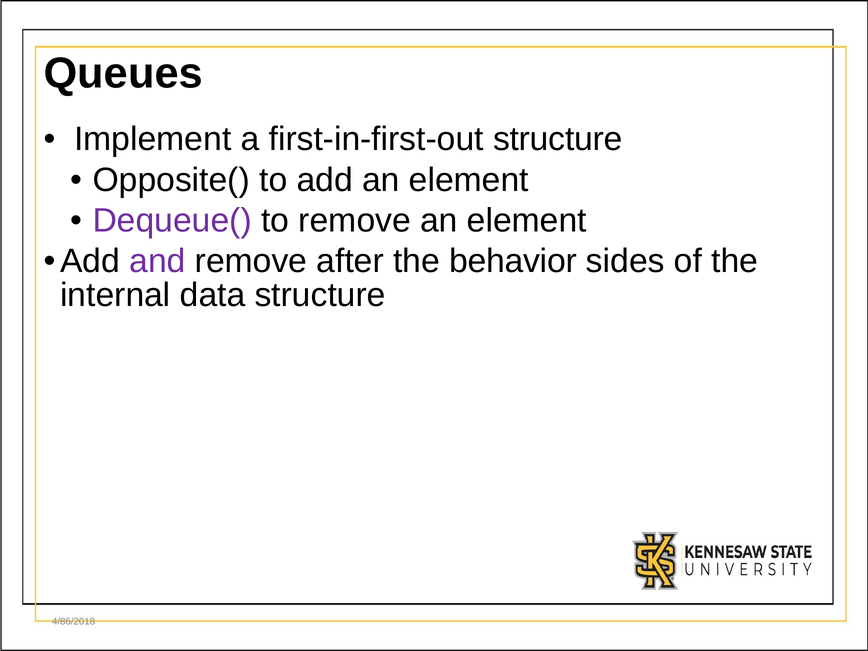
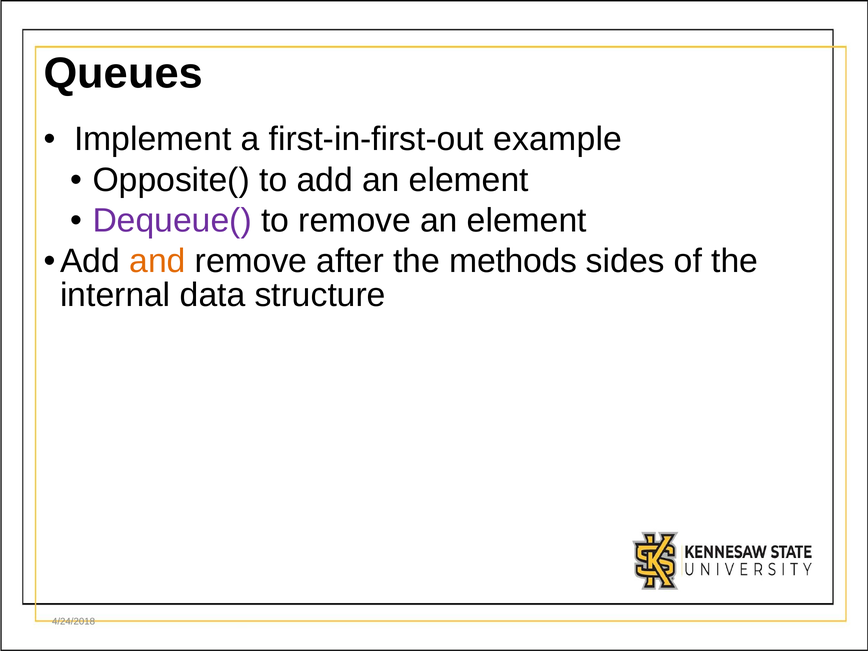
first-in-first-out structure: structure -> example (558, 139)
and colour: purple -> orange (157, 261)
behavior: behavior -> methods (513, 261)
4/86/2018: 4/86/2018 -> 4/24/2018 (74, 621)
